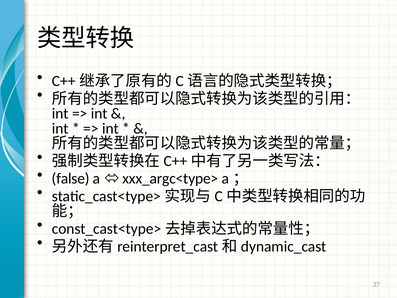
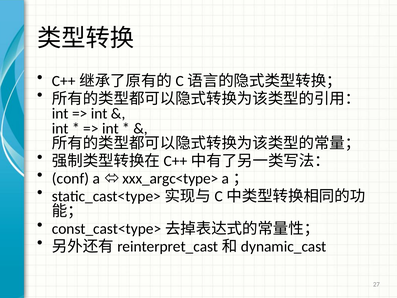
false: false -> conf (71, 178)
